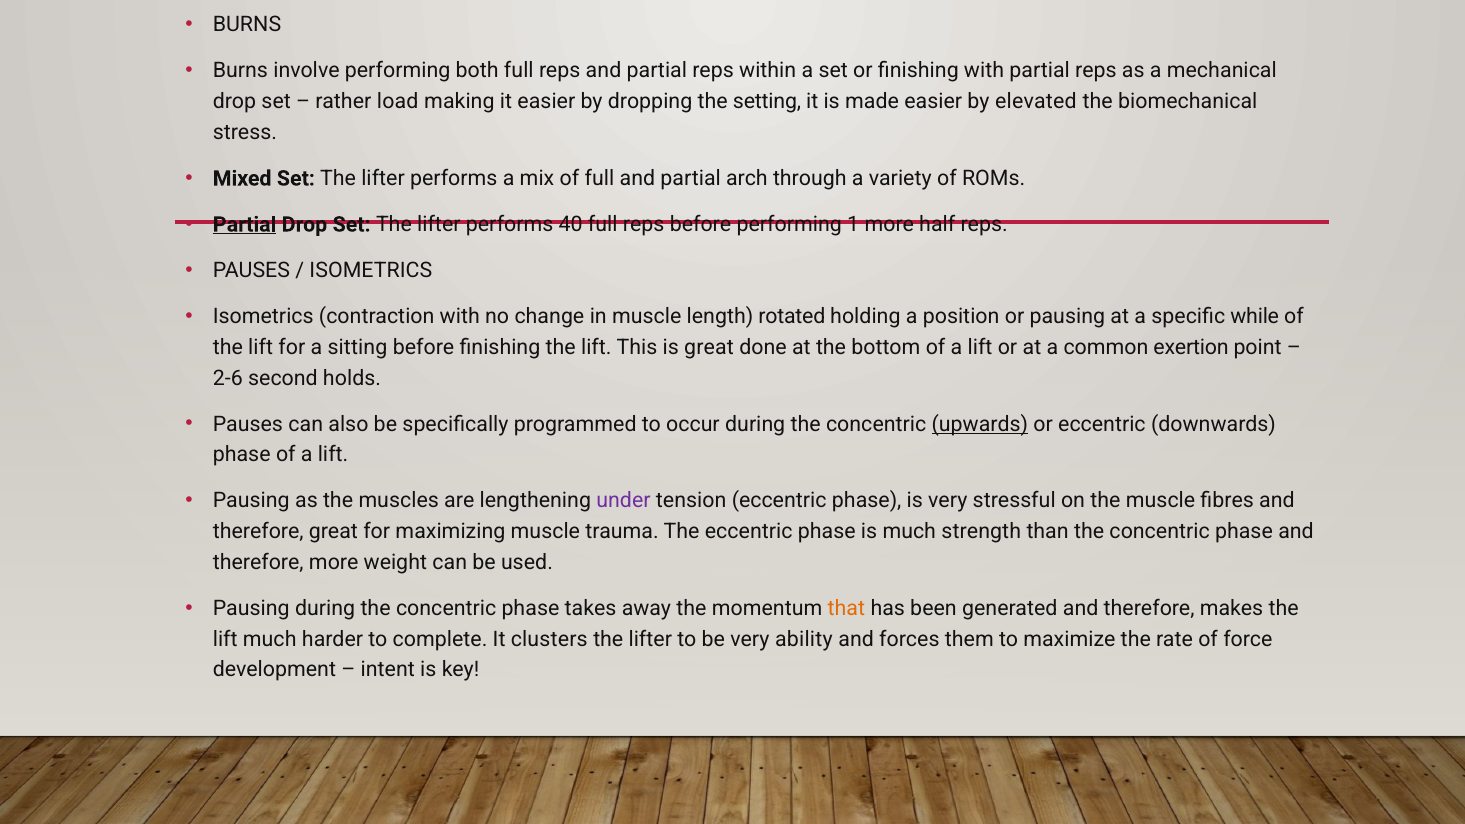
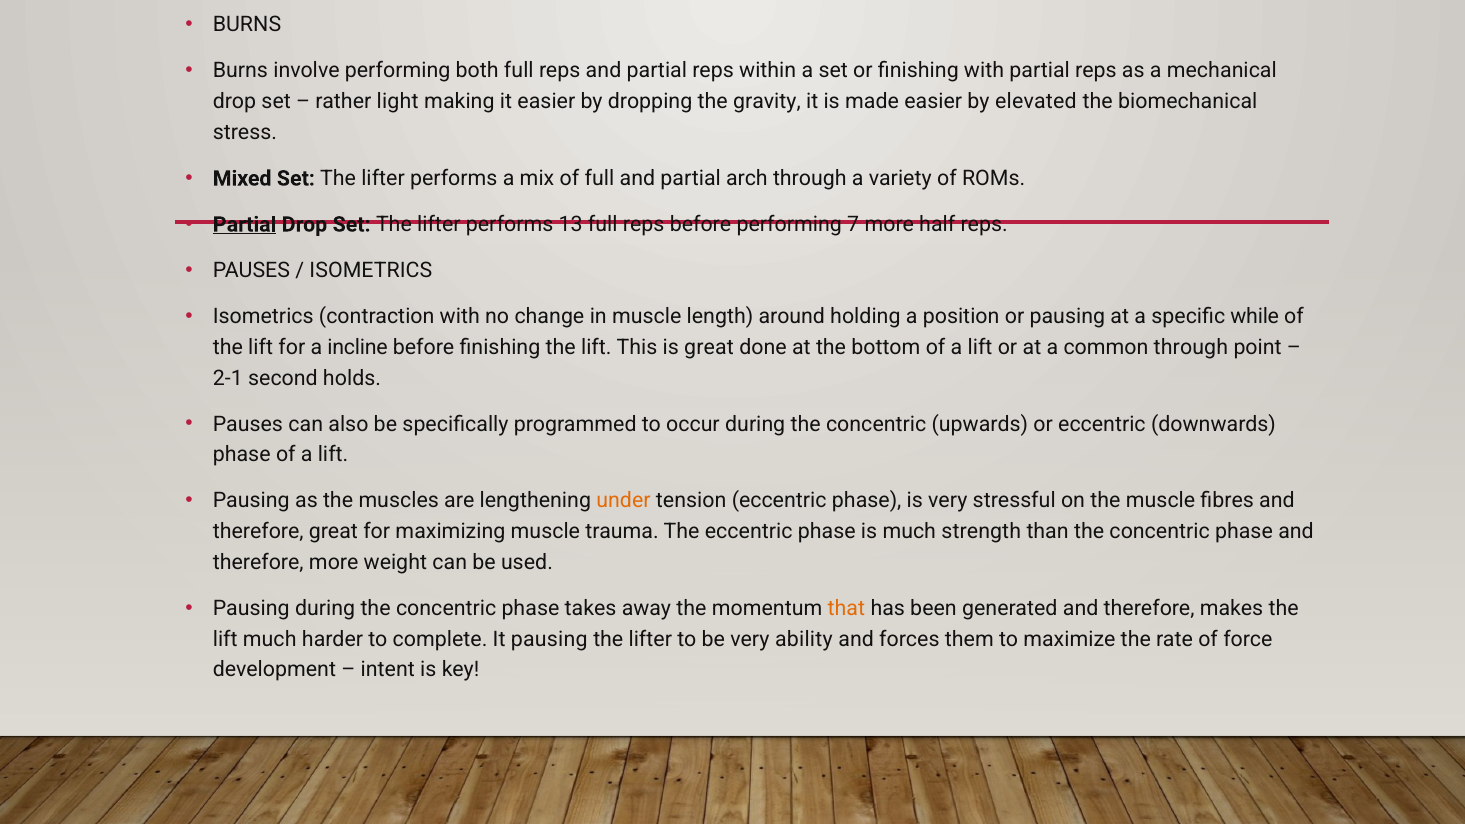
load: load -> light (398, 102)
setting: setting -> gravity (767, 102)
40: 40 -> 13 (571, 225)
1: 1 -> 7 (853, 225)
rotated: rotated -> around (792, 317)
sitting: sitting -> incline (358, 347)
common exertion: exertion -> through (1191, 347)
2-6: 2-6 -> 2-1 (228, 378)
upwards underline: present -> none (980, 424)
under colour: purple -> orange (623, 501)
It clusters: clusters -> pausing (549, 639)
